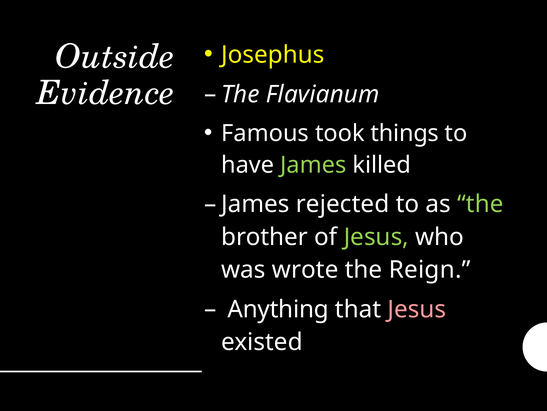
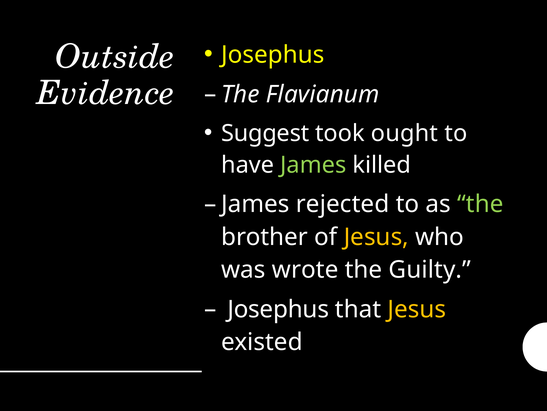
Famous: Famous -> Suggest (265, 133)
things: things -> ought (405, 133)
Jesus colour: light green -> yellow (376, 237)
Reign: Reign -> Guilty (430, 269)
Anything: Anything -> Josephus (278, 309)
Jesus colour: pink -> yellow (417, 309)
